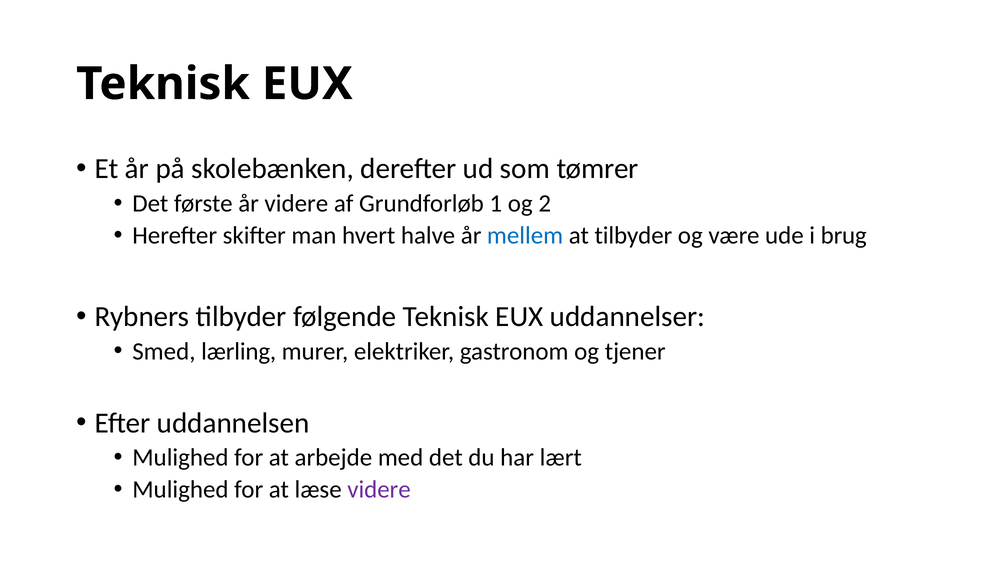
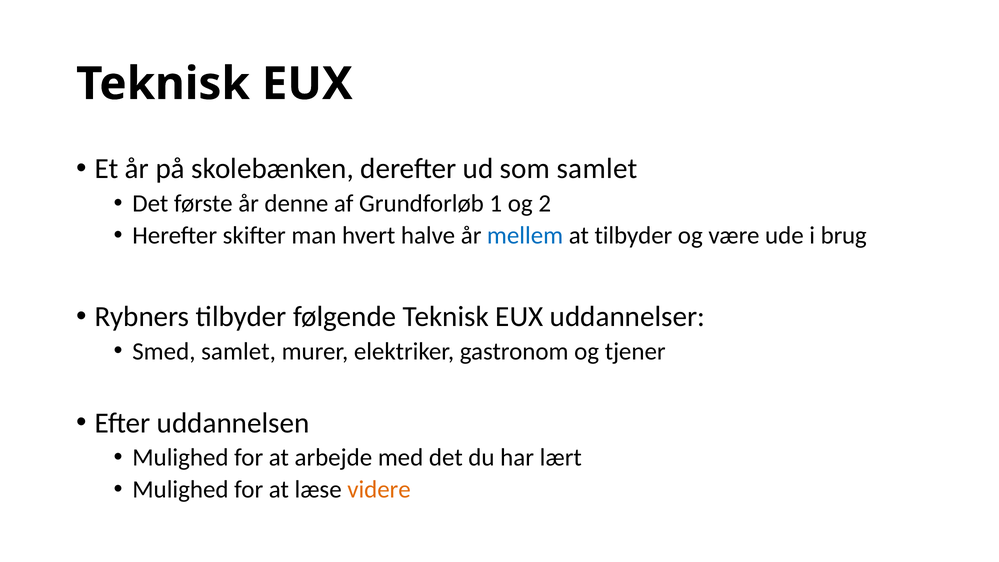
som tømrer: tømrer -> samlet (597, 169)
år videre: videre -> denne (296, 203)
Smed lærling: lærling -> samlet (239, 351)
videre colour: purple -> orange (379, 490)
